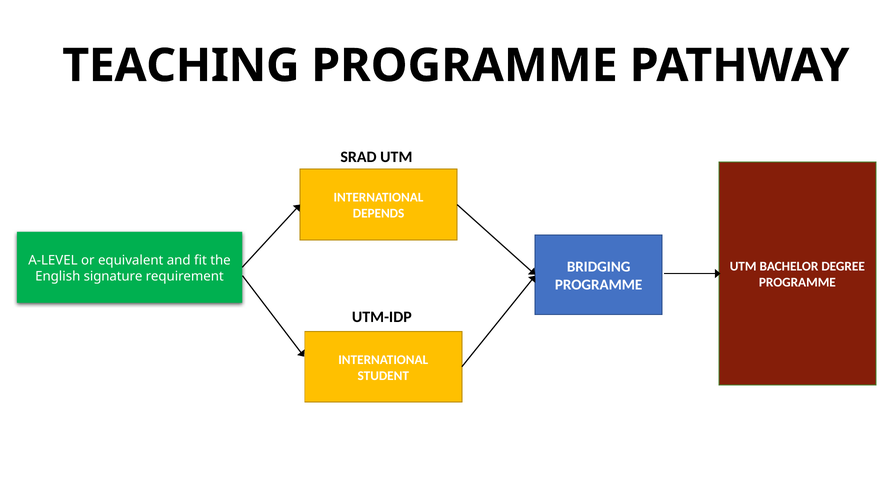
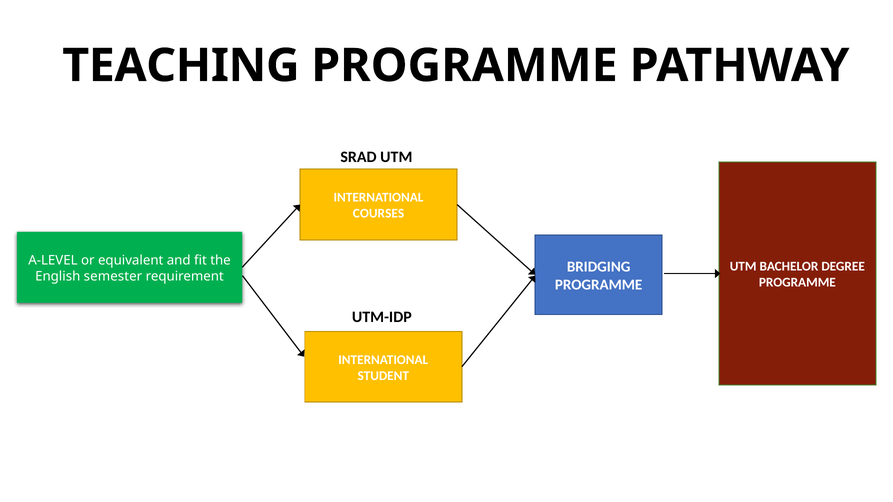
DEPENDS: DEPENDS -> COURSES (379, 214)
signature: signature -> semester (113, 276)
